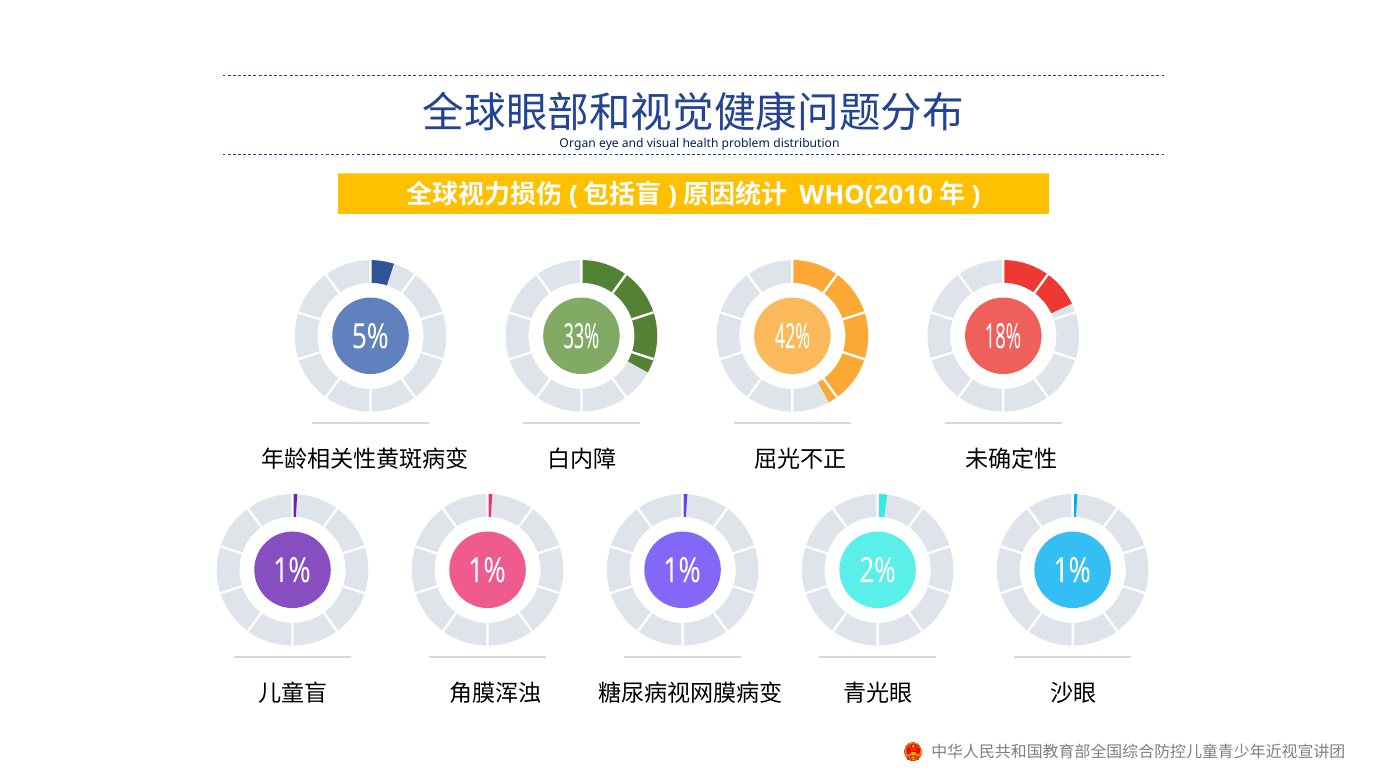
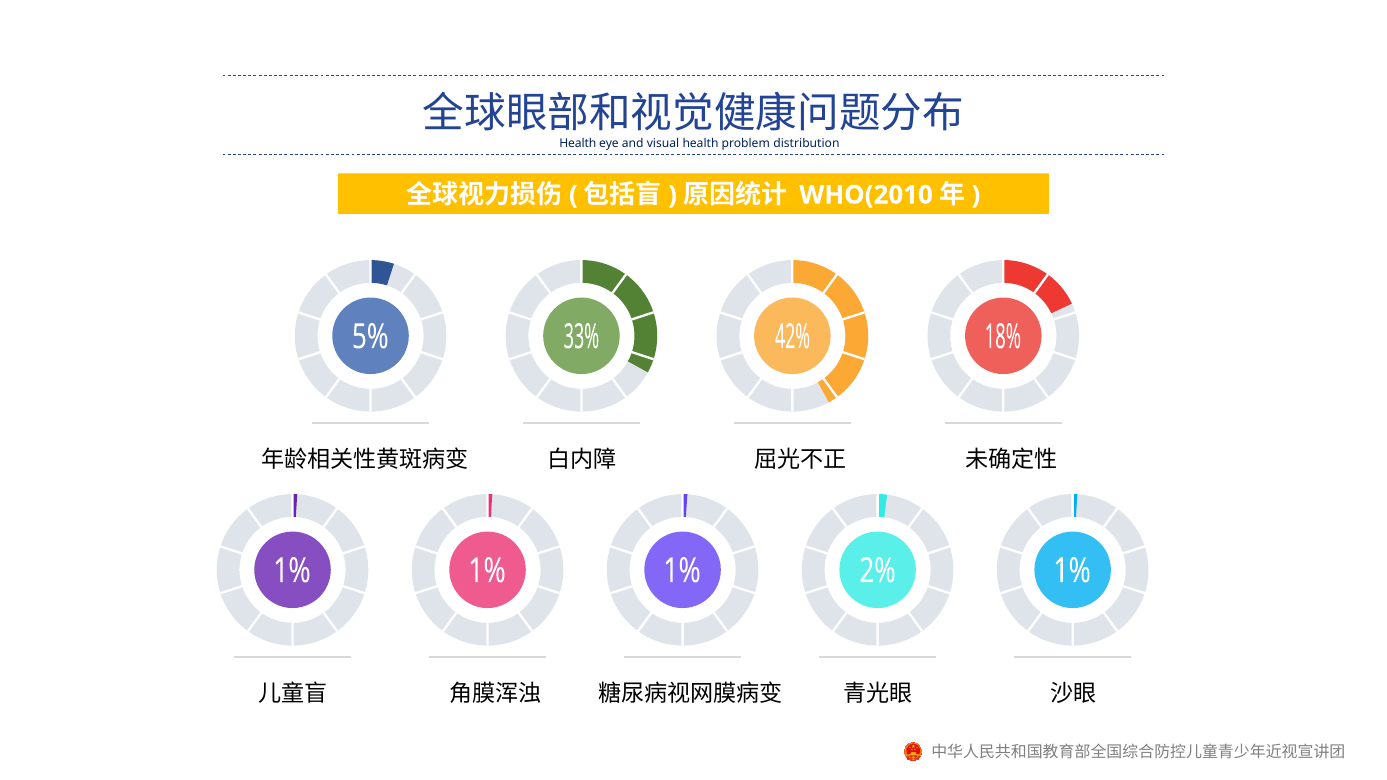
Organ: Organ -> Health (578, 143)
